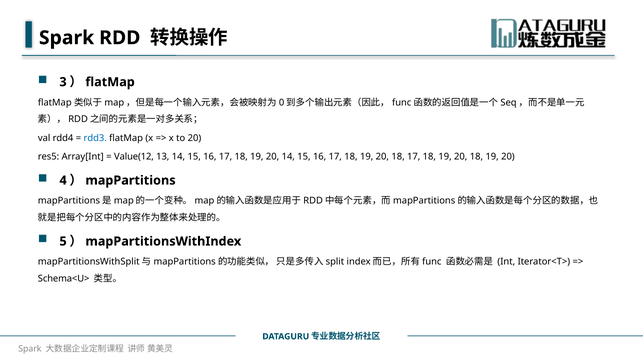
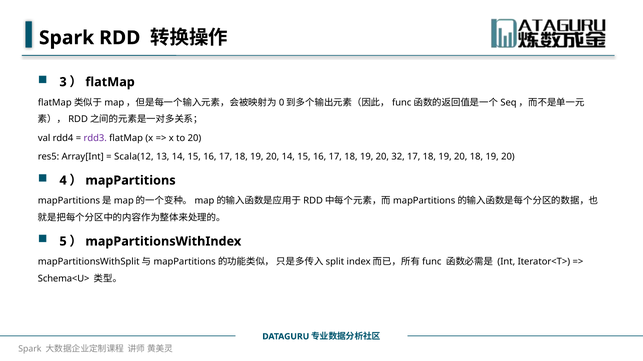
rdd3 colour: blue -> purple (95, 138)
Value(12: Value(12 -> Scala(12 (134, 157)
18: 18 -> 32 (398, 157)
